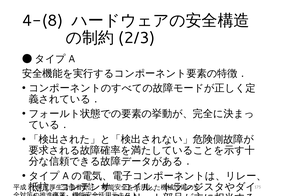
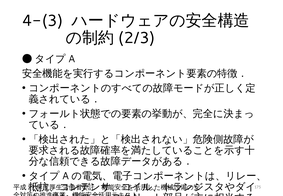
4-(8: 4-(8 -> 4-(3 (43, 21)
